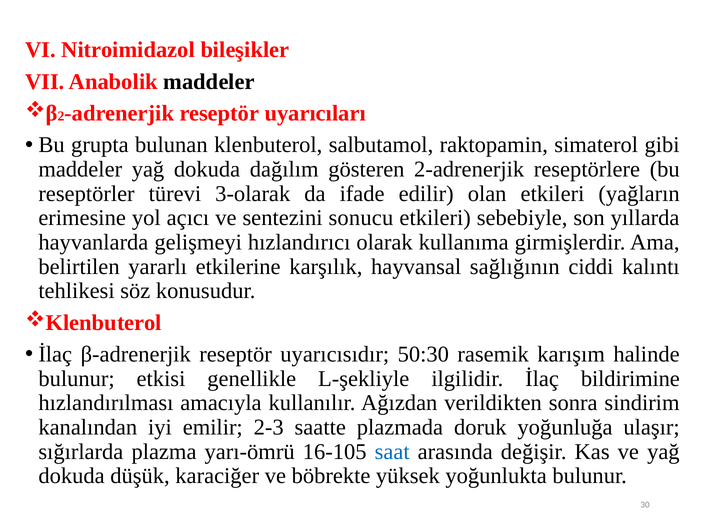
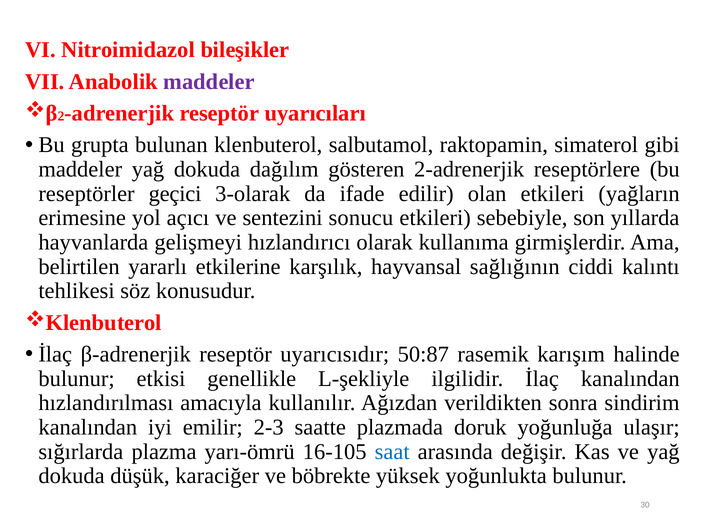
maddeler colour: black -> purple (209, 82)
türevi: türevi -> geçici (175, 194)
50:30: 50:30 -> 50:87 (423, 354)
İlaç bildirimine: bildirimine -> kanalından (630, 378)
